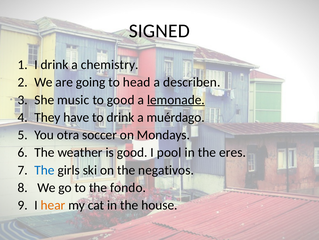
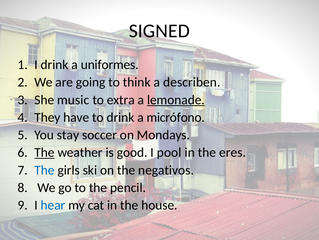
chemistry: chemistry -> uniformes (110, 65)
head: head -> think (137, 82)
to good: good -> extra (121, 100)
muérdago: muérdago -> micrófono (176, 117)
otra: otra -> stay (68, 135)
The underline: none -> present (44, 152)
fondo: fondo -> pencil (128, 187)
hear colour: orange -> blue (53, 205)
